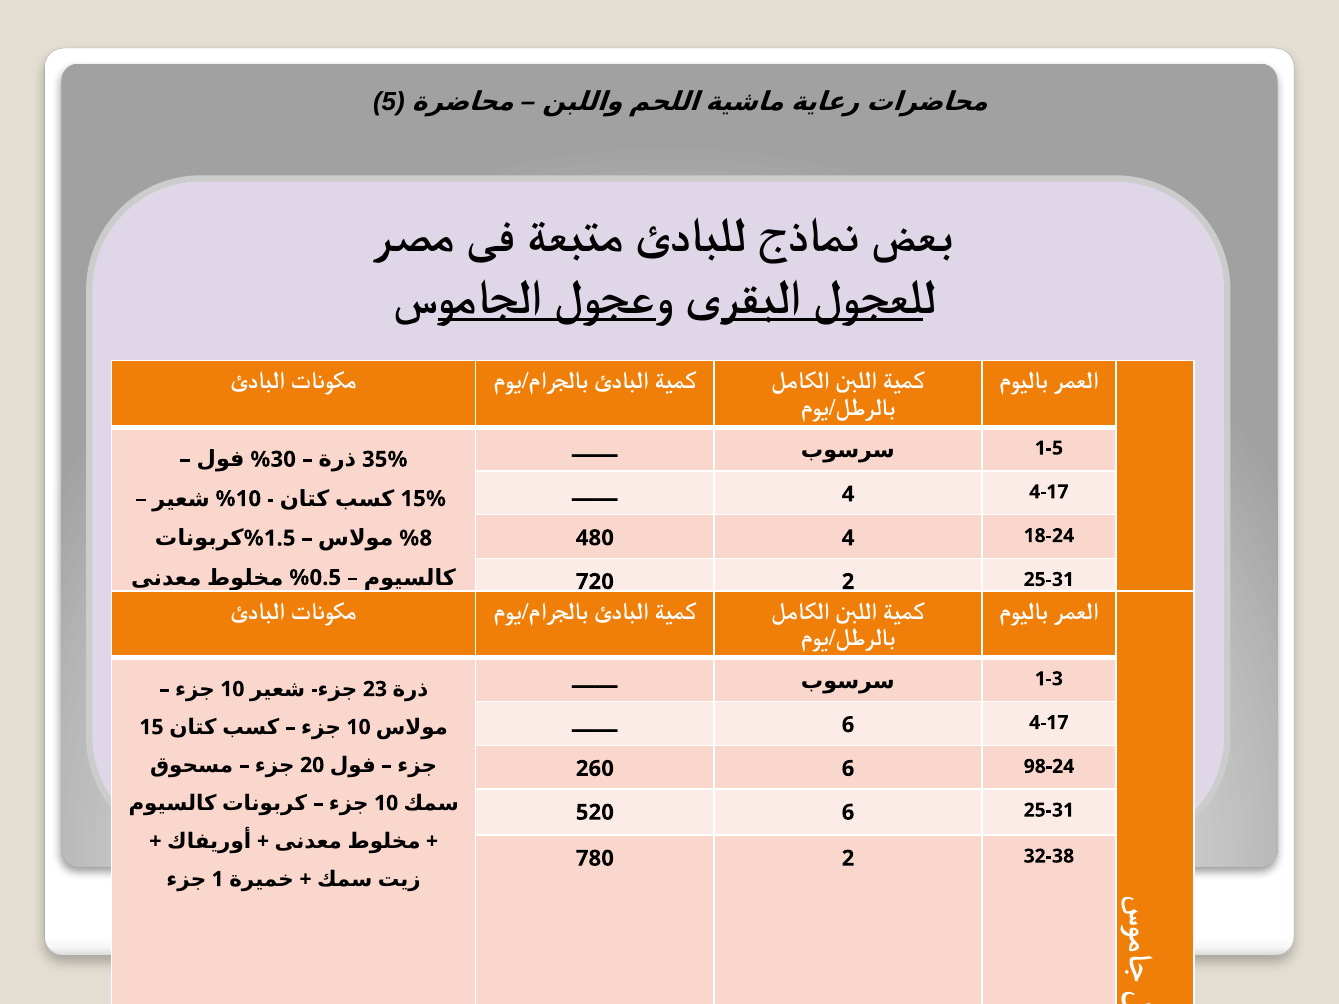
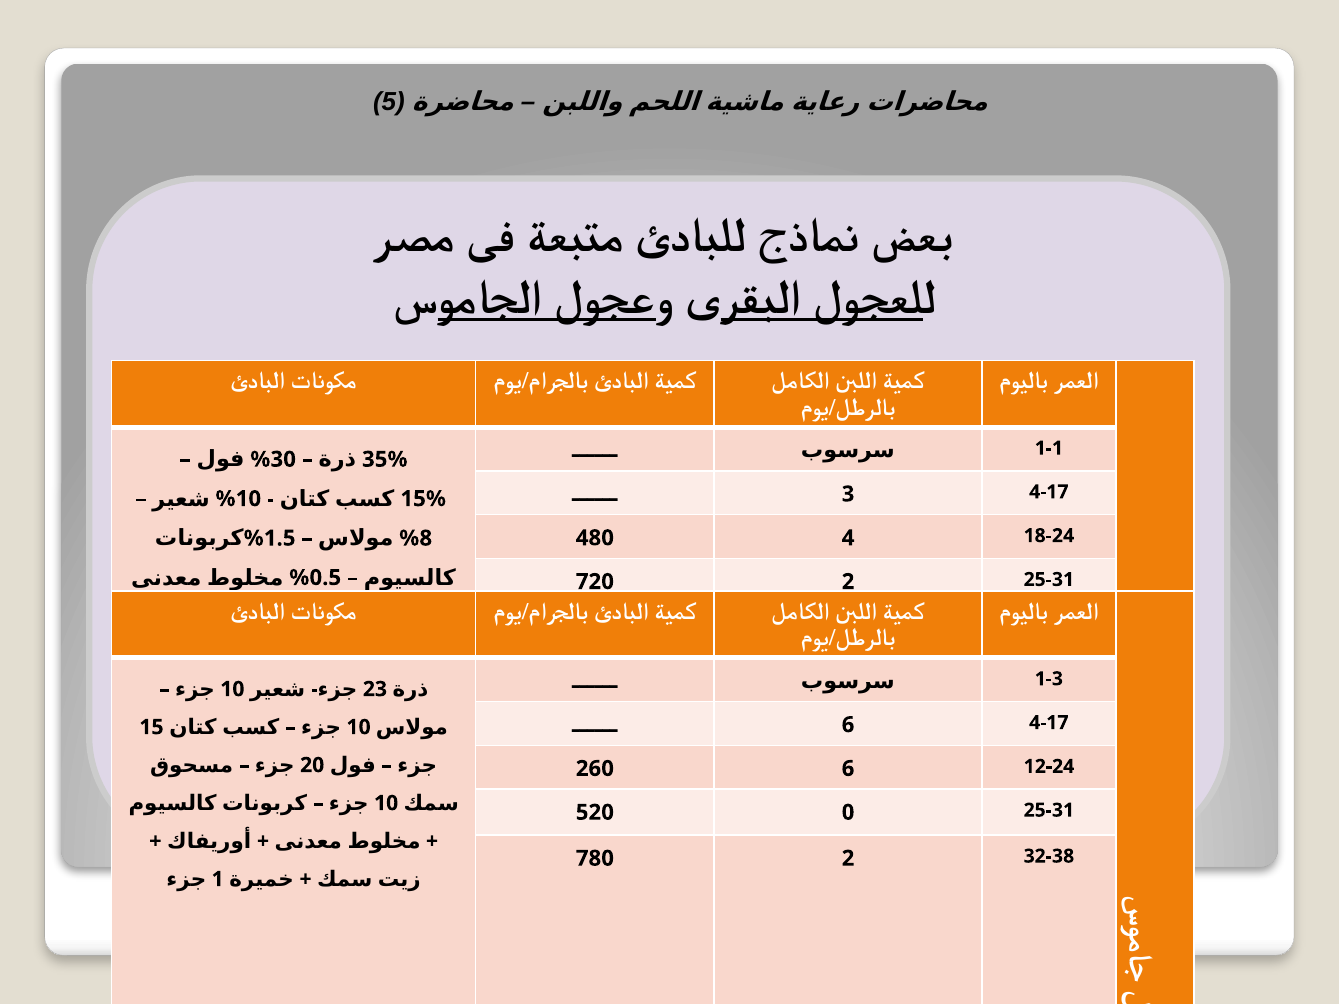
1-5: 1-5 -> 1-1 (1049, 448)
4: 4 -> 3 (848, 494)
98-24: 98-24 -> 12-24 (1049, 767)
520 6: 6 -> 0 (848, 813)
